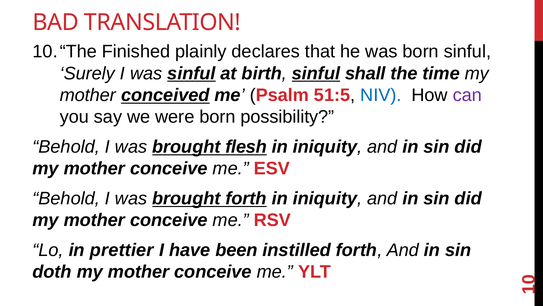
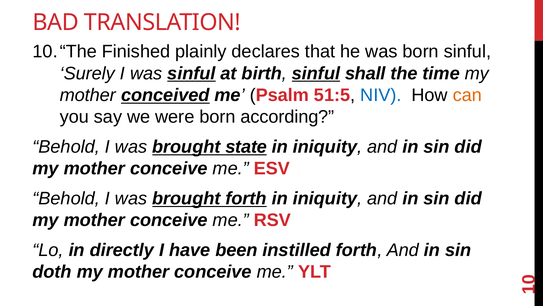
can colour: purple -> orange (467, 95)
possibility: possibility -> according (287, 117)
flesh: flesh -> state (246, 147)
prettier: prettier -> directly (122, 250)
